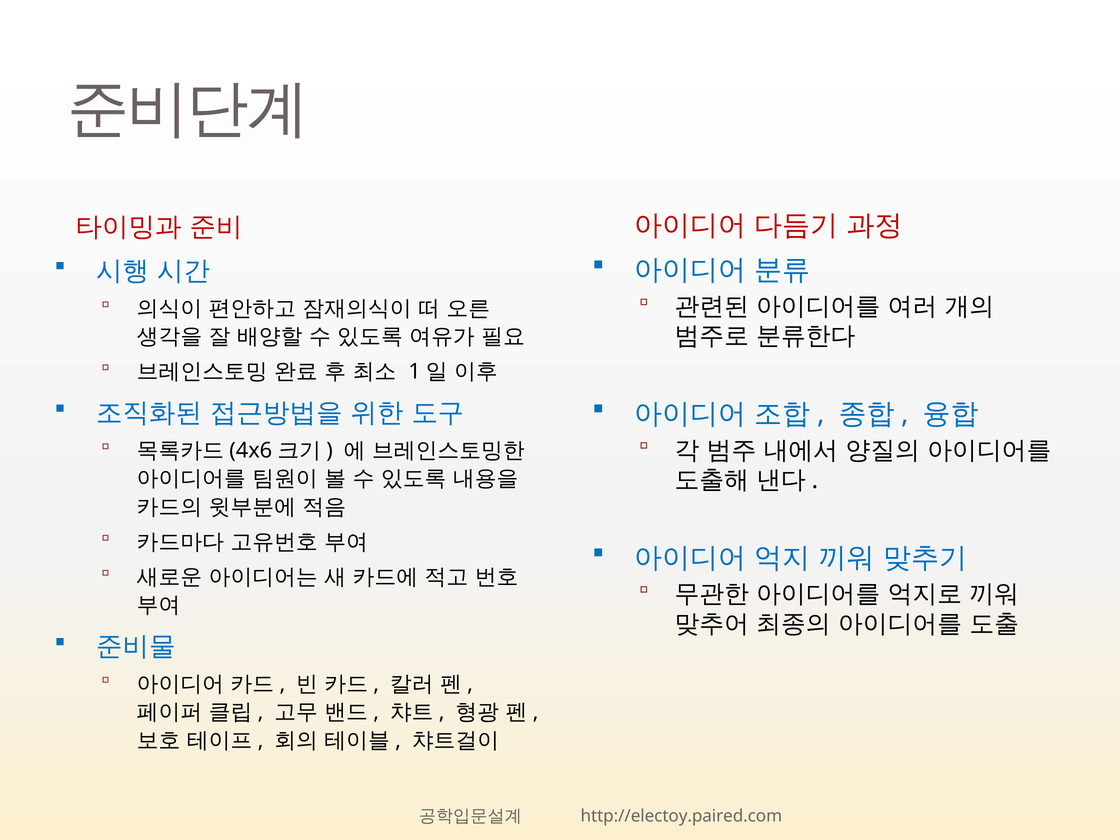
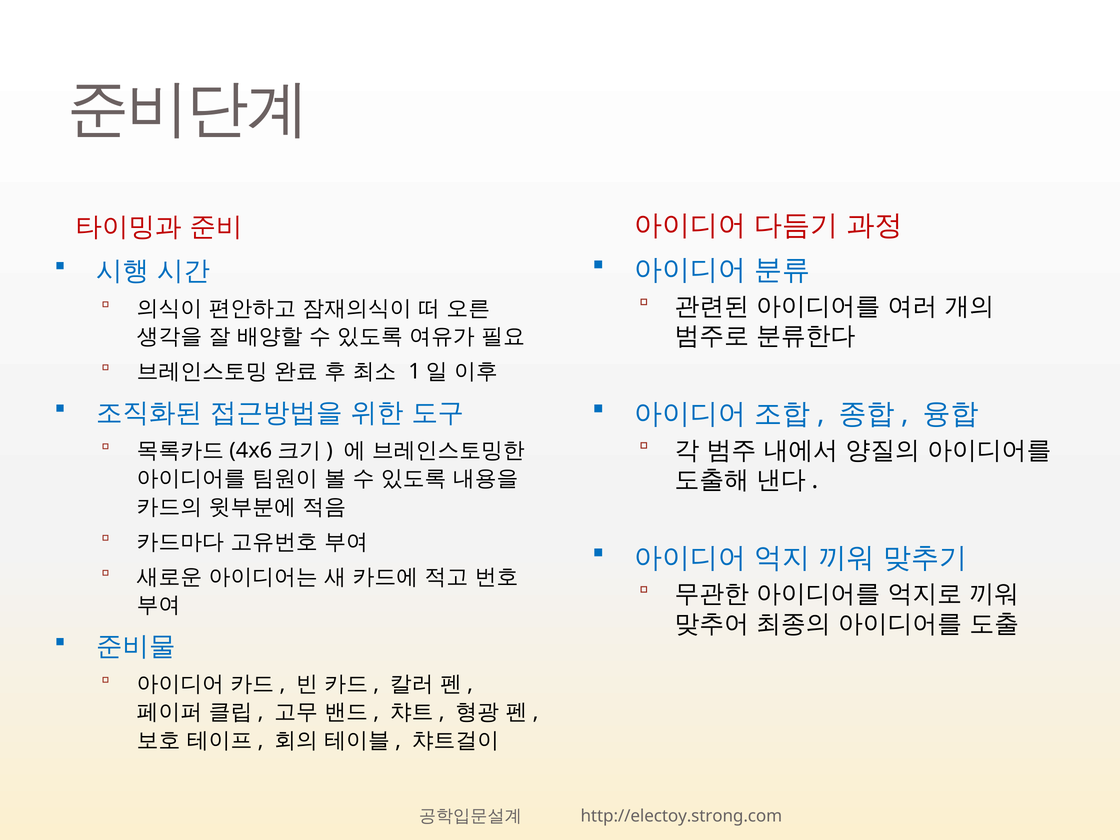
http://electoy.paired.com: http://electoy.paired.com -> http://electoy.strong.com (681, 816)
